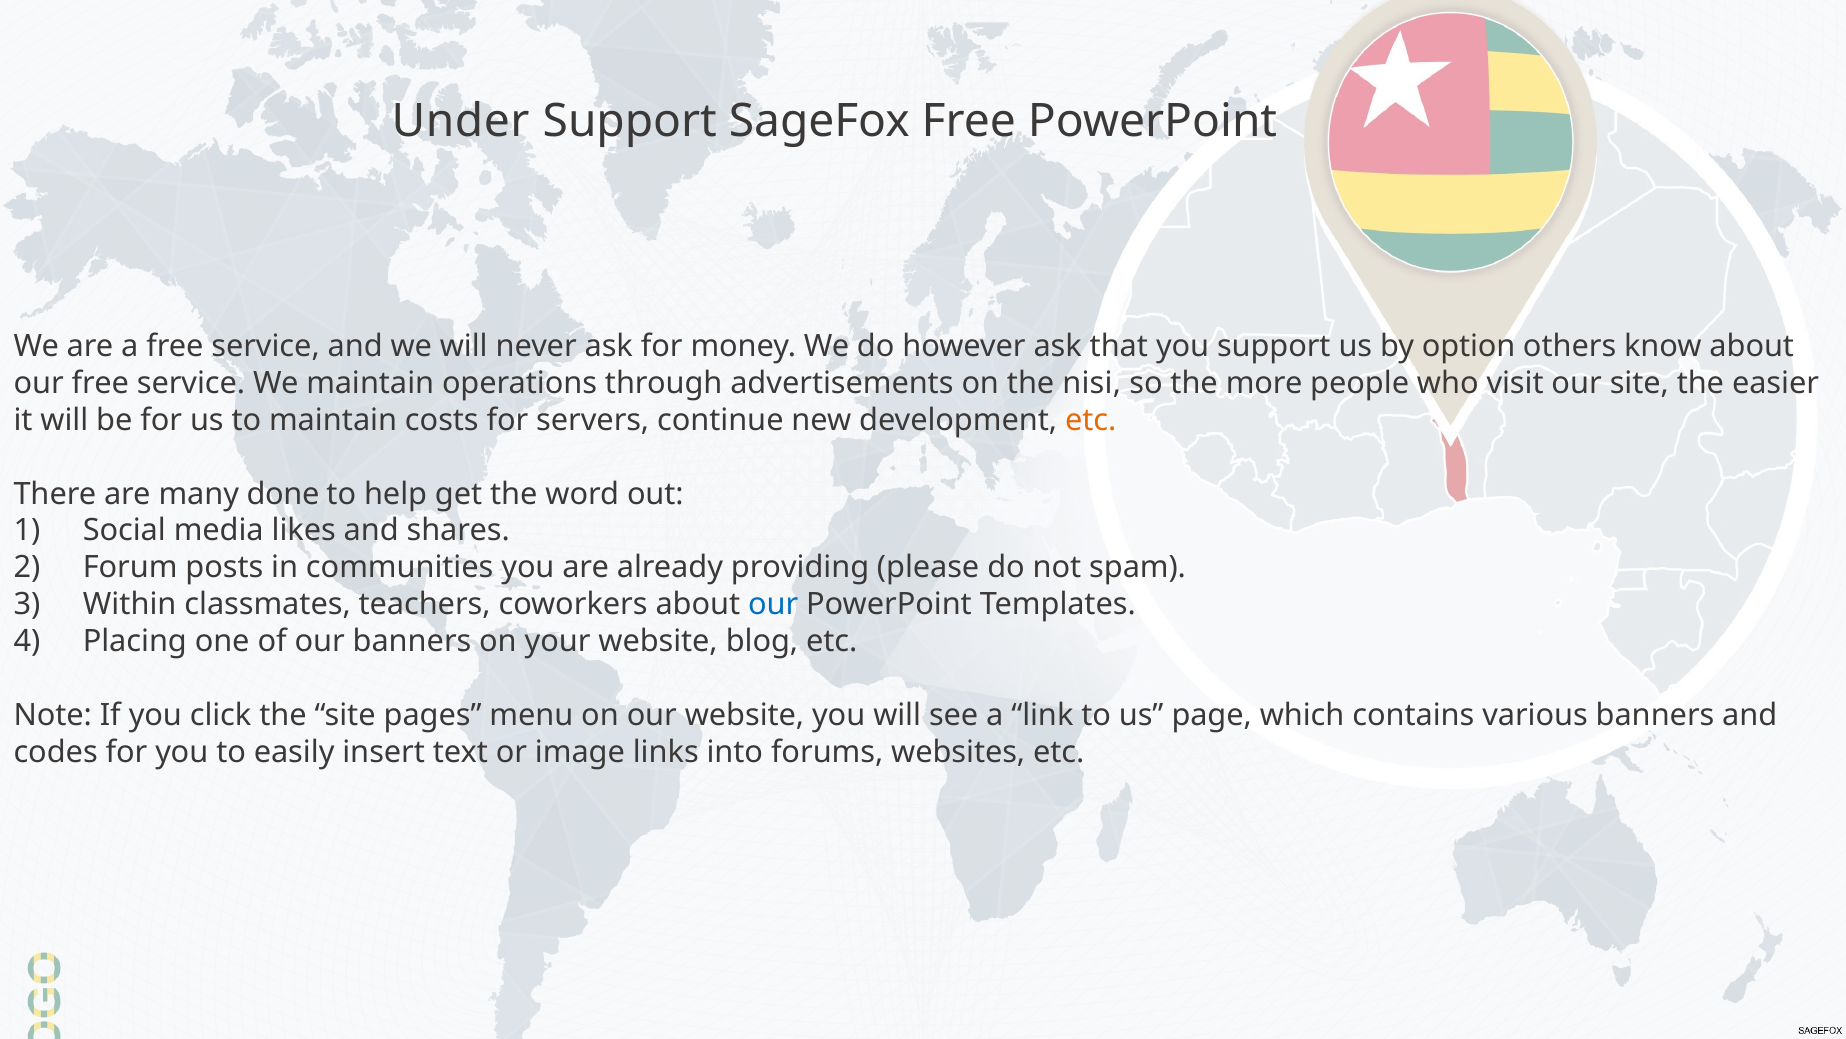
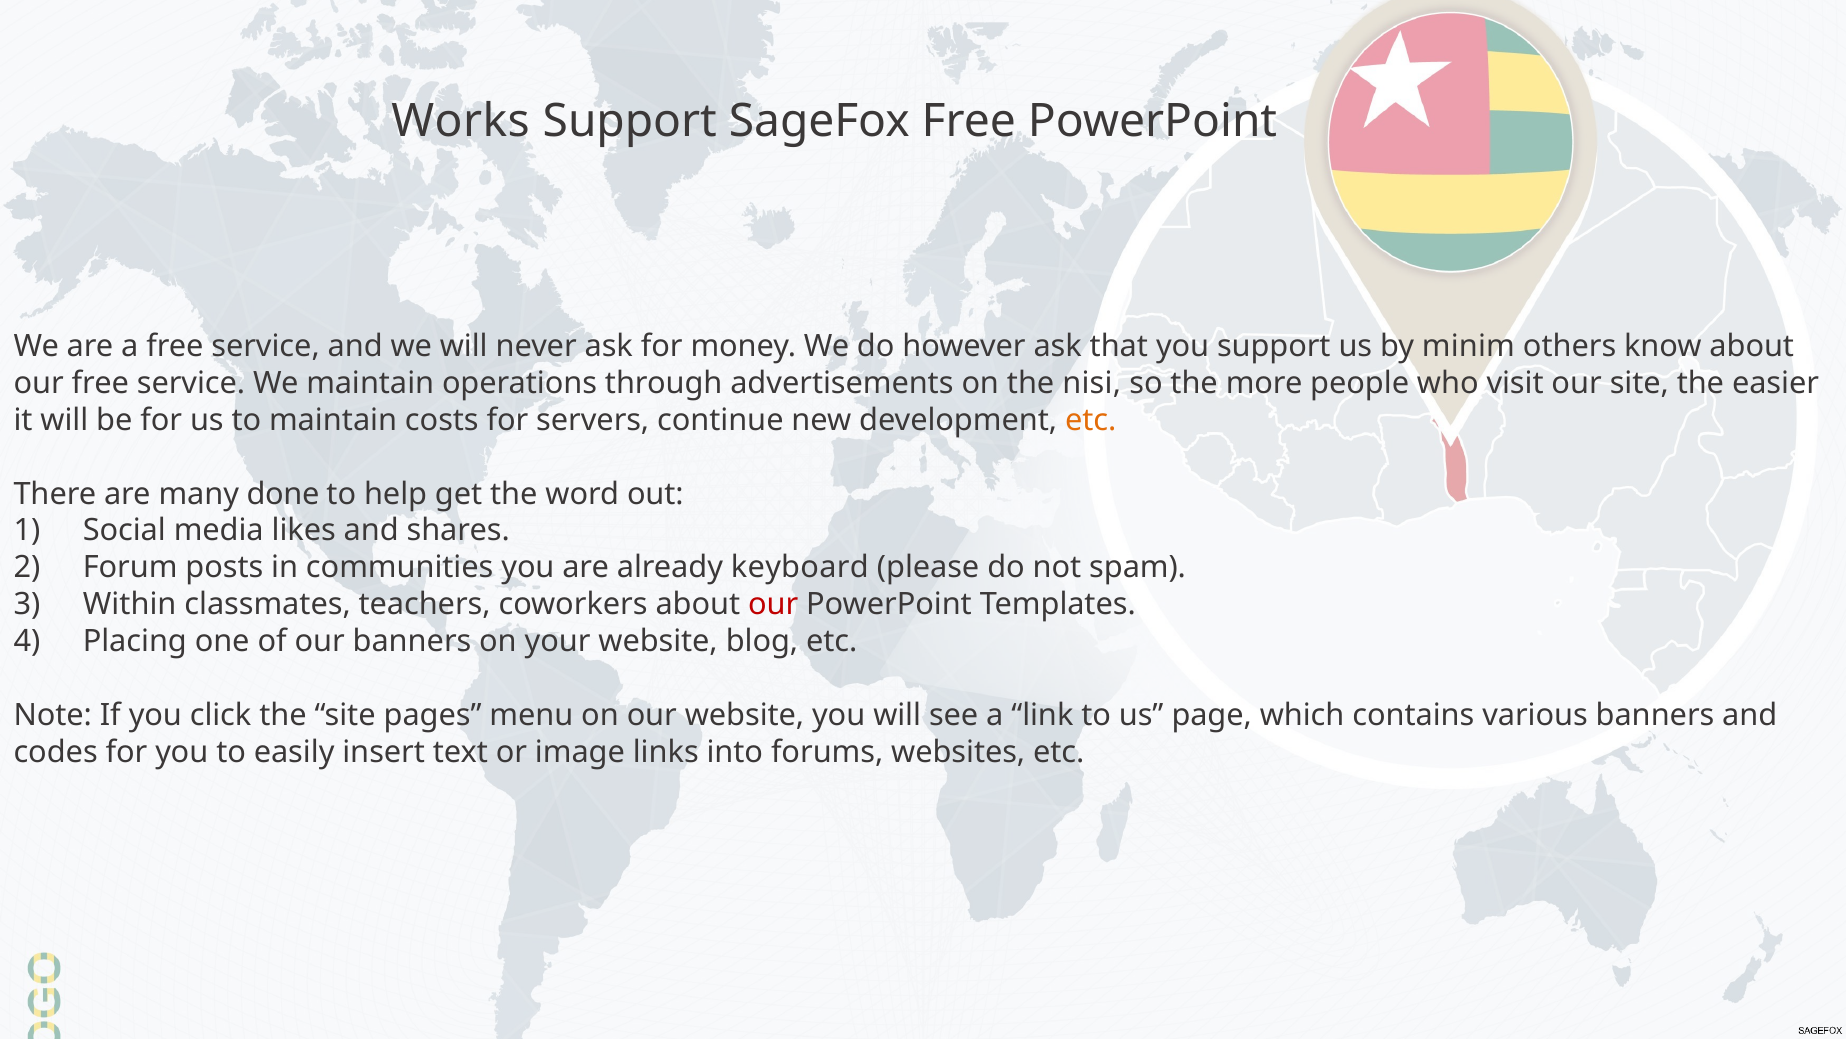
Under: Under -> Works (461, 121)
option: option -> minim (1468, 346)
providing: providing -> keyboard (800, 567)
our colour: blue -> red (773, 604)
